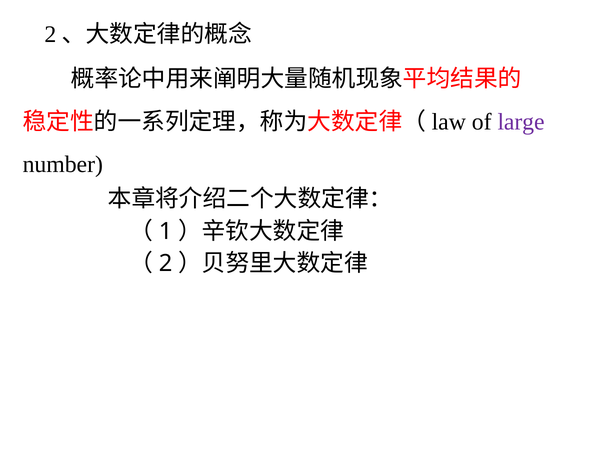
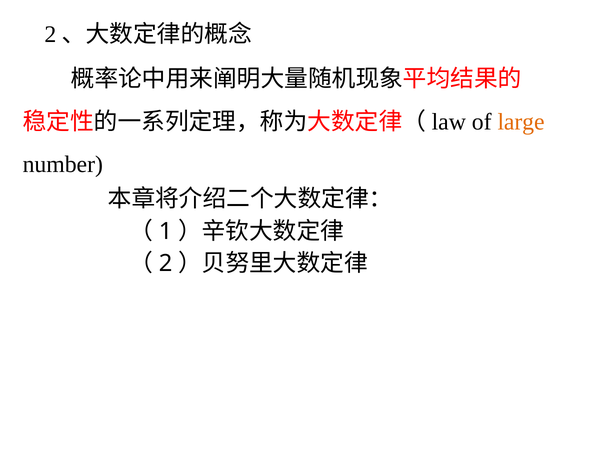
large colour: purple -> orange (521, 122)
